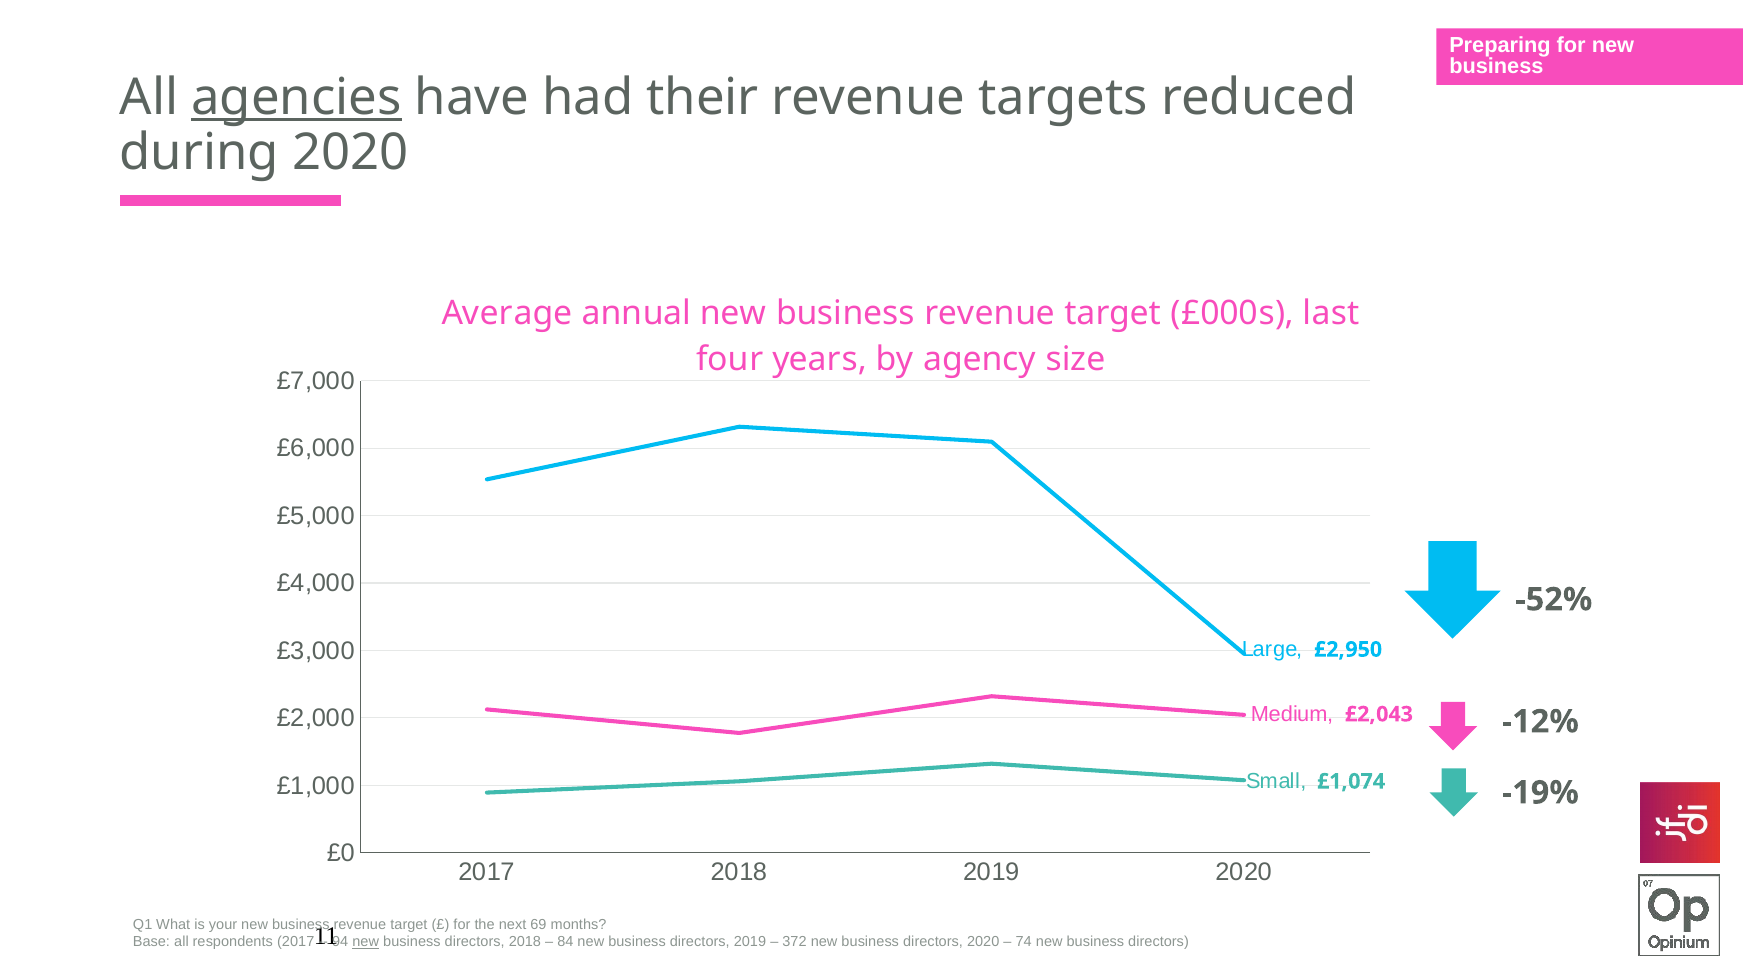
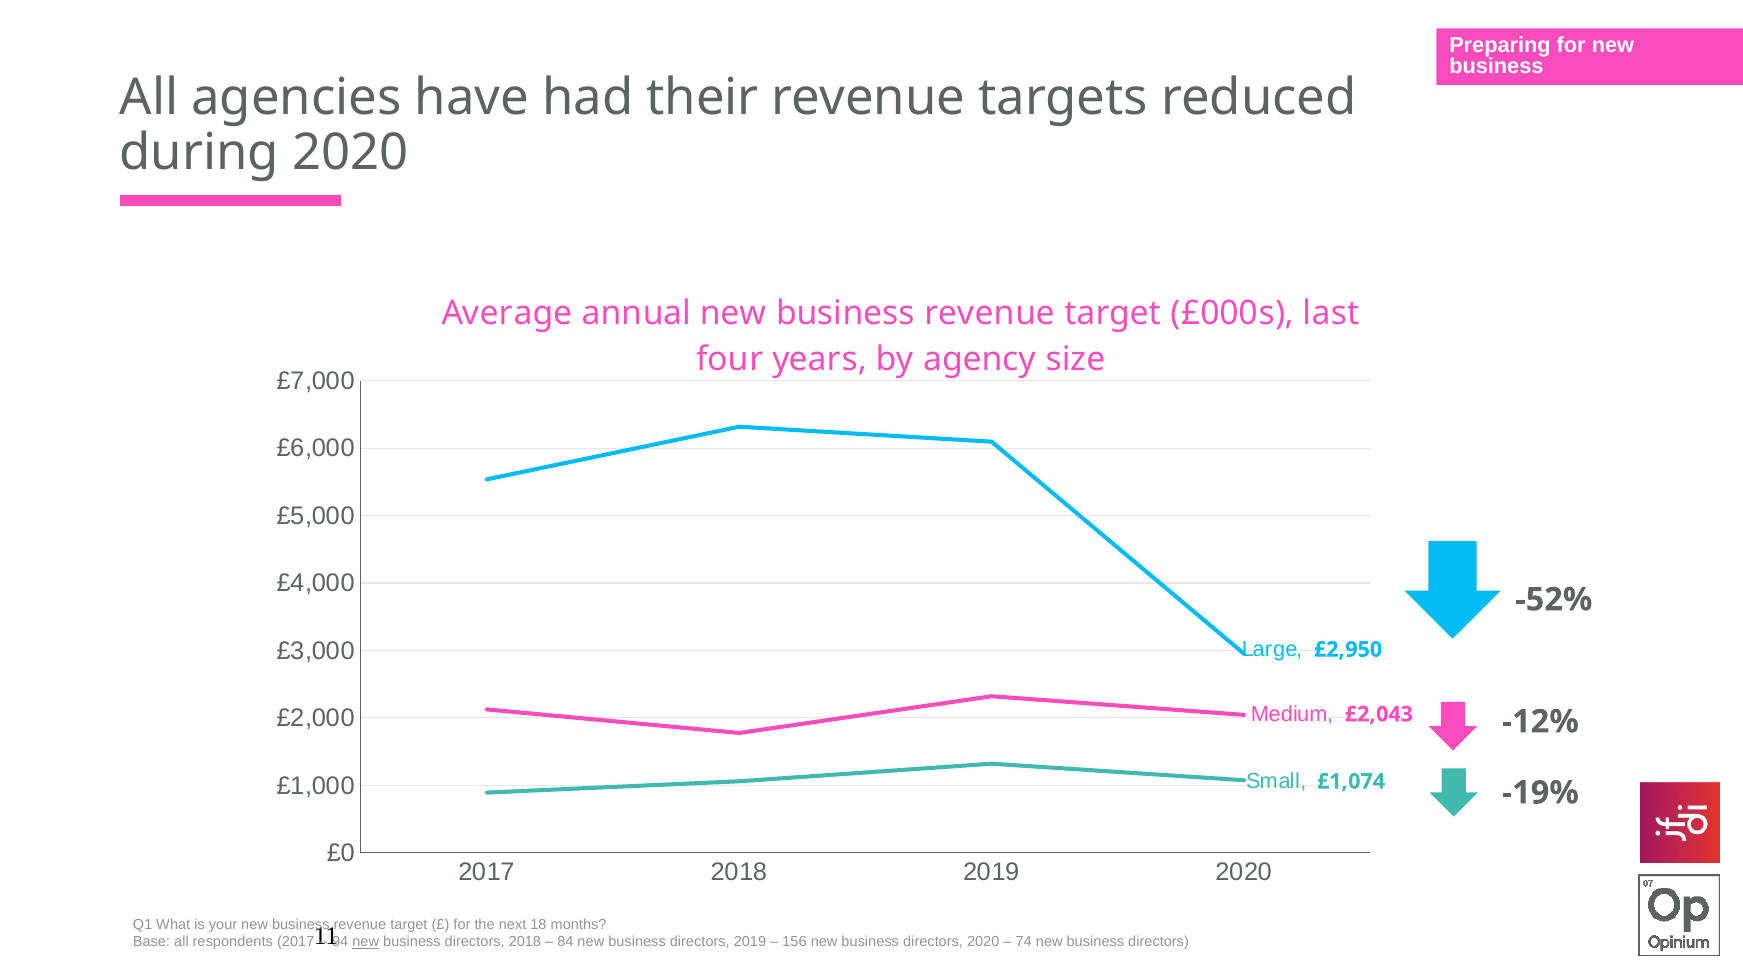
agencies underline: present -> none (297, 97)
69: 69 -> 18 (538, 925)
372: 372 -> 156 (794, 942)
